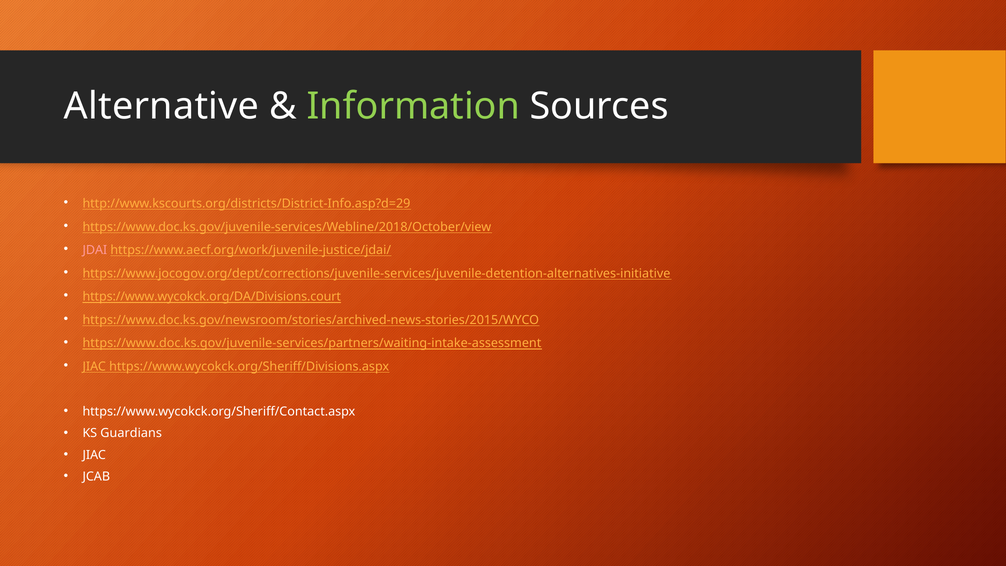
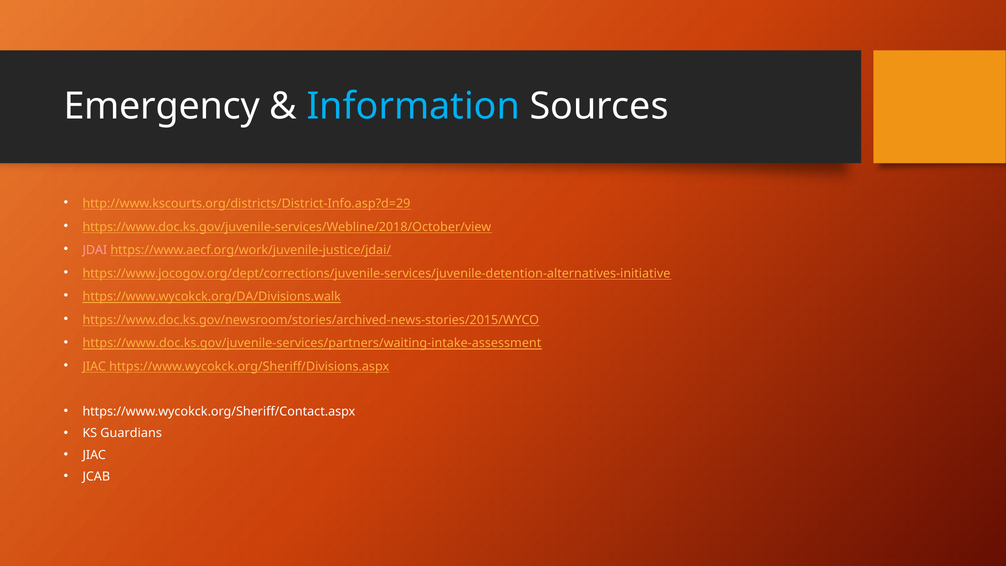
Alternative: Alternative -> Emergency (162, 106)
Information colour: light green -> light blue (413, 106)
https://www.wycokck.org/DA/Divisions.court: https://www.wycokck.org/DA/Divisions.court -> https://www.wycokck.org/DA/Divisions.walk (212, 297)
